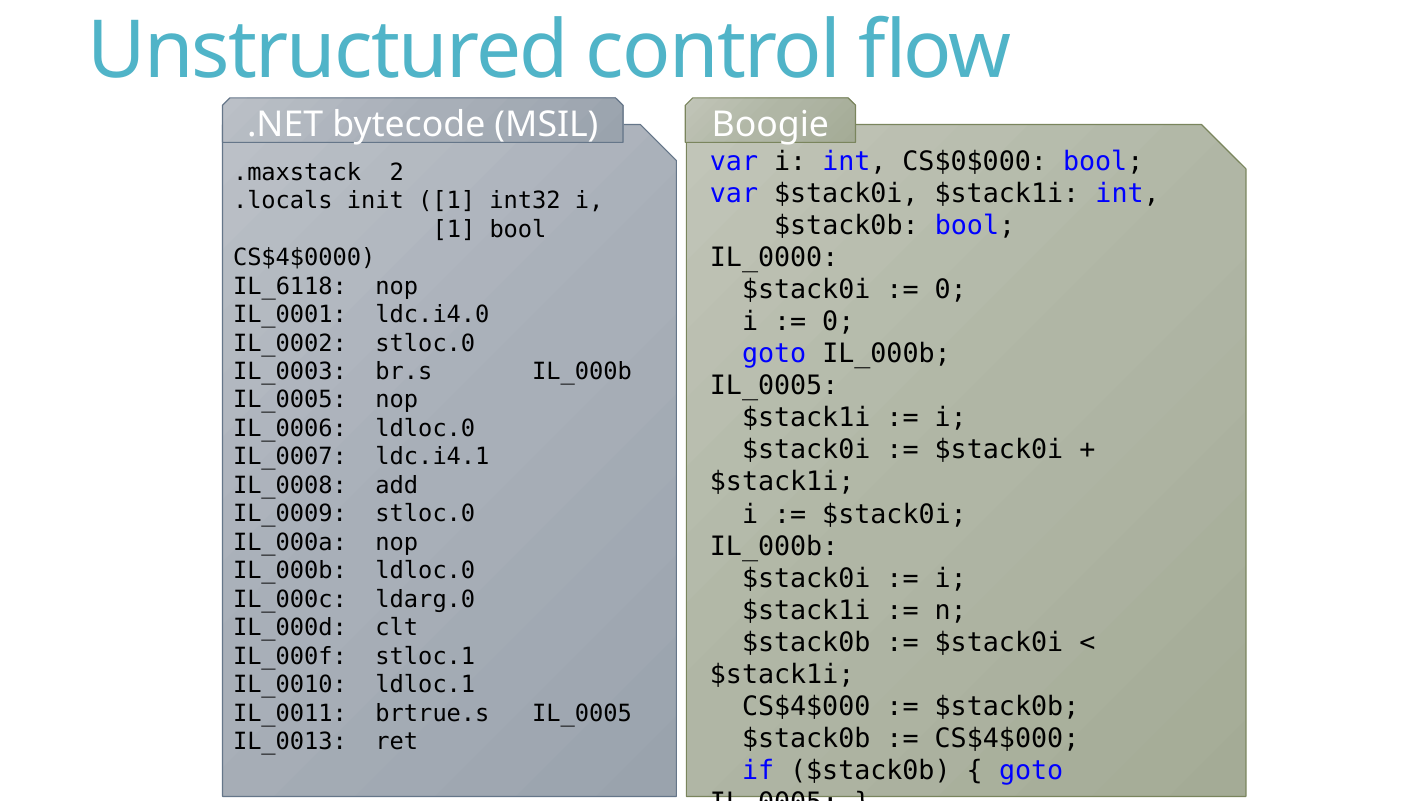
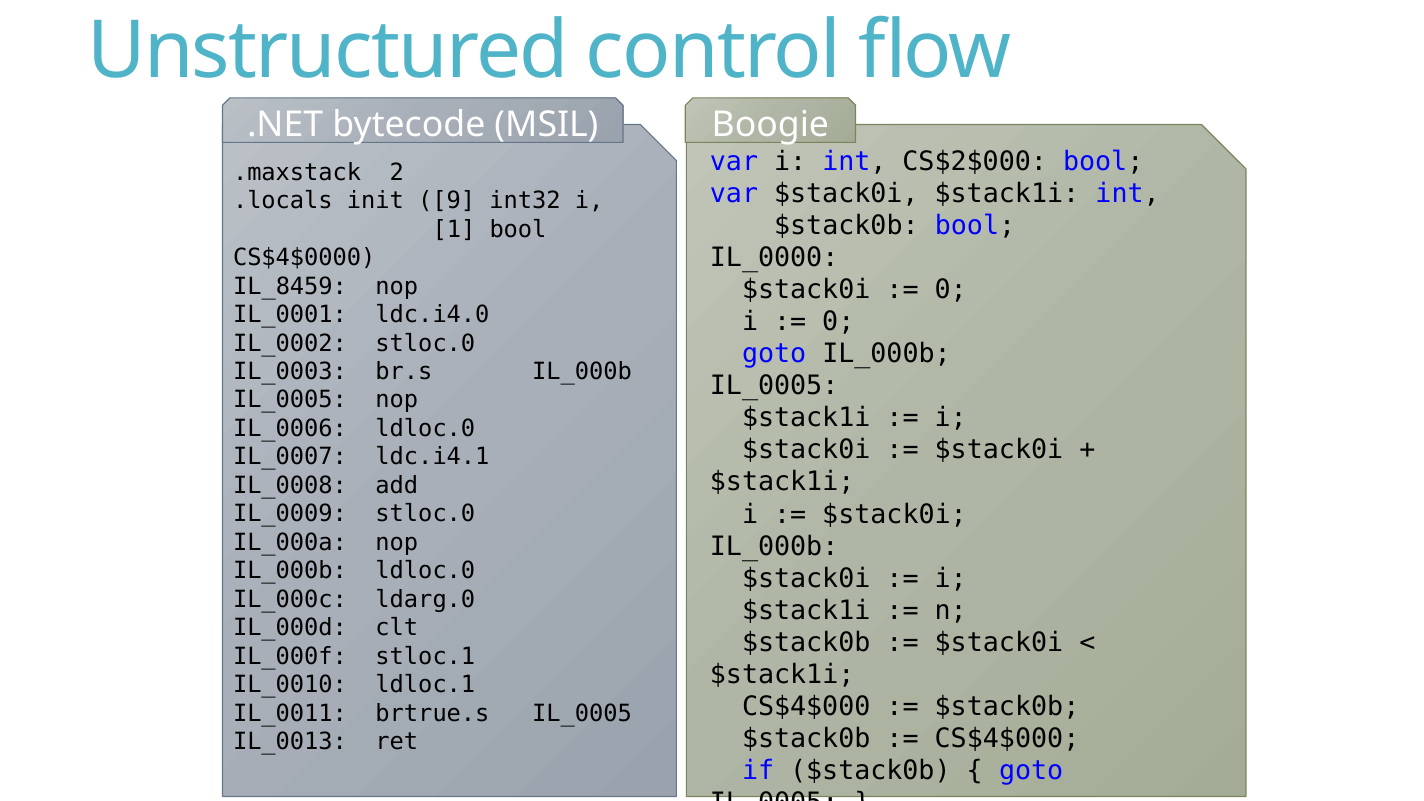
CS$0$000: CS$0$000 -> CS$2$000 (975, 162)
init 1: 1 -> 9 (447, 201)
IL_6118: IL_6118 -> IL_8459 (290, 286)
